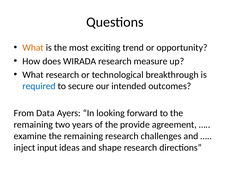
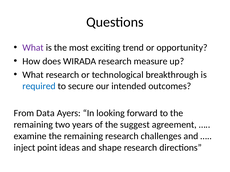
What colour: orange -> purple (33, 48)
provide: provide -> suggest (135, 125)
input: input -> point (47, 148)
